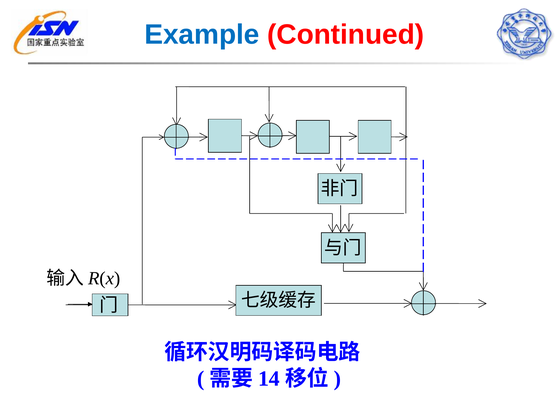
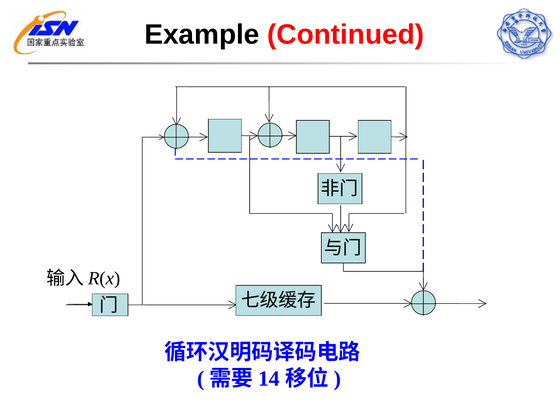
Example colour: blue -> black (202, 35)
